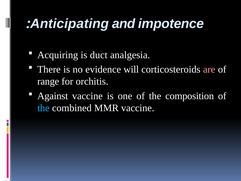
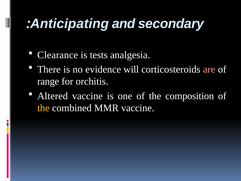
impotence: impotence -> secondary (171, 24)
Acquiring: Acquiring -> Clearance (58, 55)
duct: duct -> tests (99, 55)
Against: Against -> Altered (53, 96)
the colour: light blue -> yellow (43, 108)
